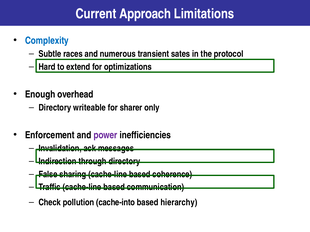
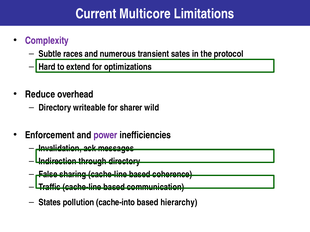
Approach: Approach -> Multicore (145, 14)
Complexity colour: blue -> purple (47, 41)
Enough: Enough -> Reduce (40, 94)
only: only -> wild (152, 108)
Check: Check -> States (50, 203)
